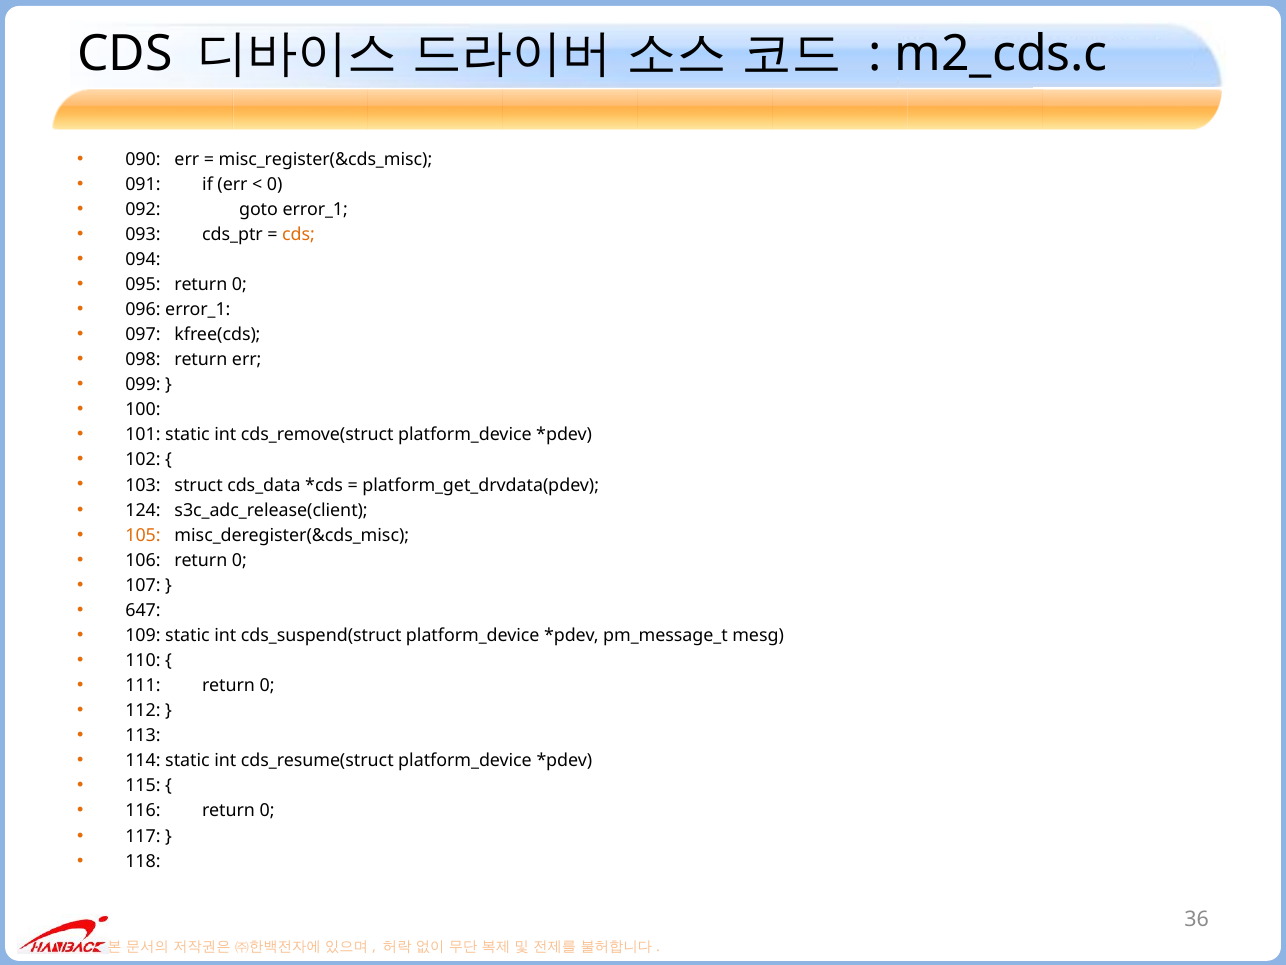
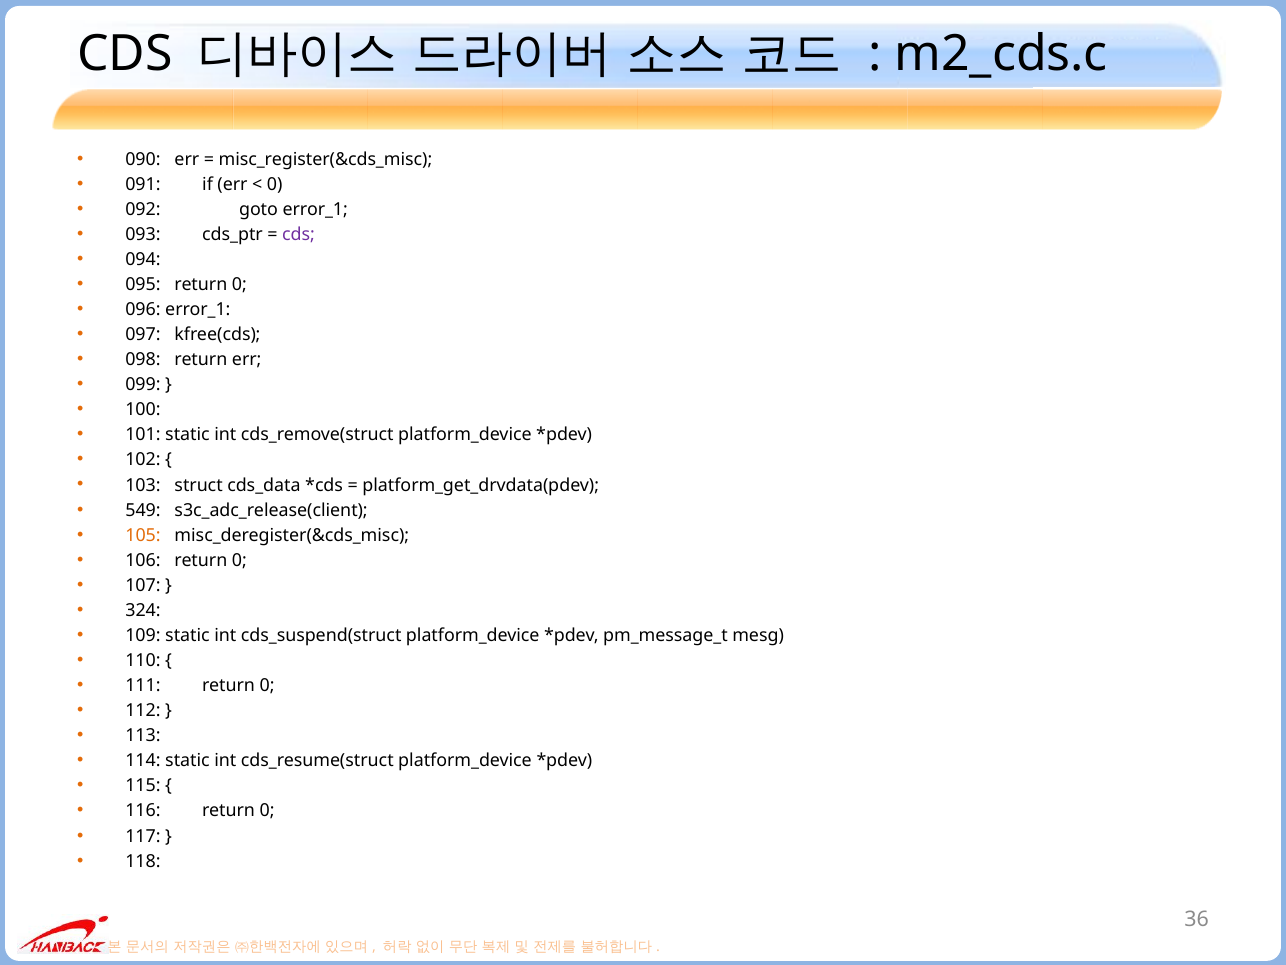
cds colour: orange -> purple (299, 234)
124: 124 -> 549 (143, 510)
647: 647 -> 324 (143, 610)
